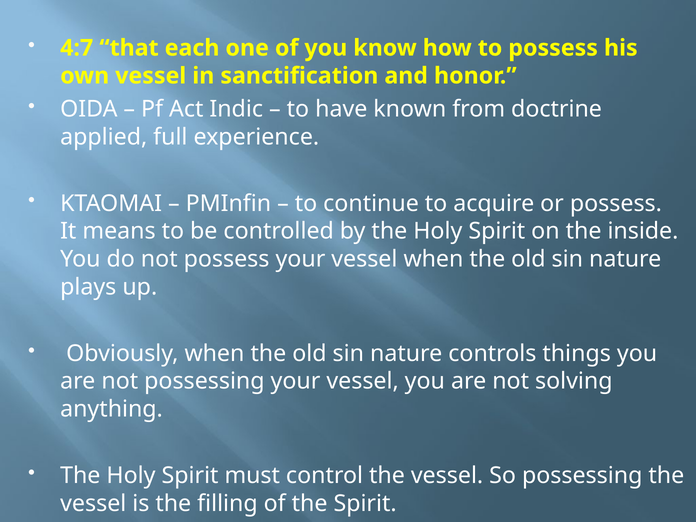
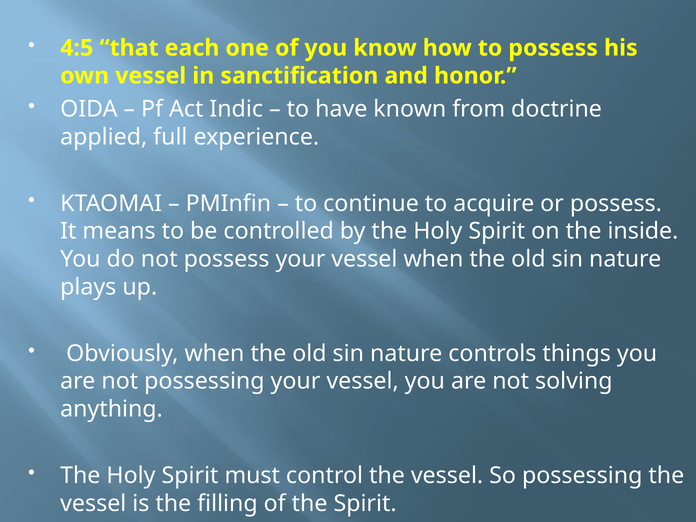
4:7: 4:7 -> 4:5 (77, 48)
